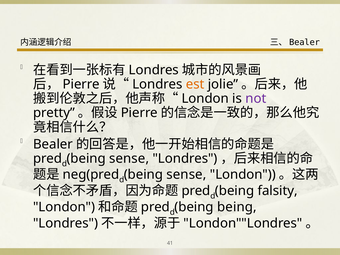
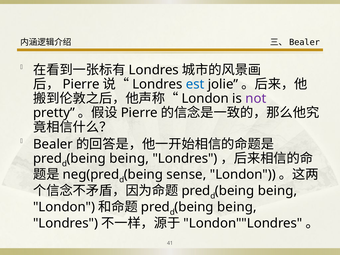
est colour: orange -> blue (195, 84)
sense: sense -> being (129, 158)
falsity: falsity -> being (278, 191)
